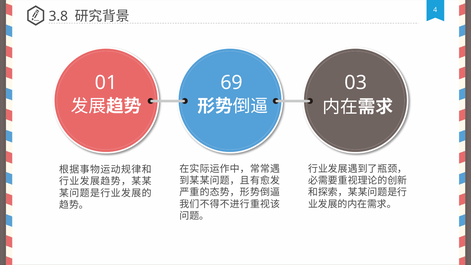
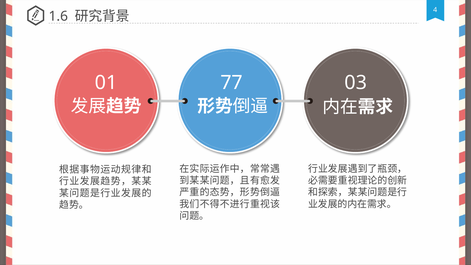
3.8: 3.8 -> 1.6 (58, 16)
69: 69 -> 77 (232, 83)
